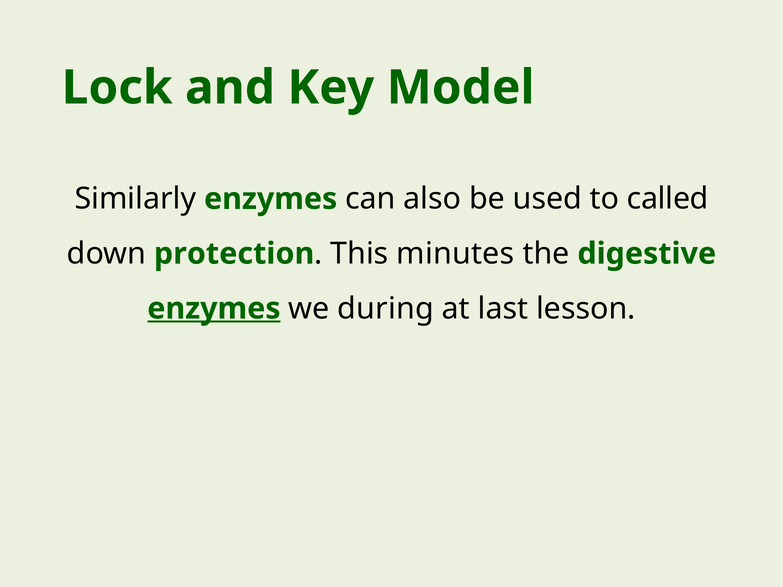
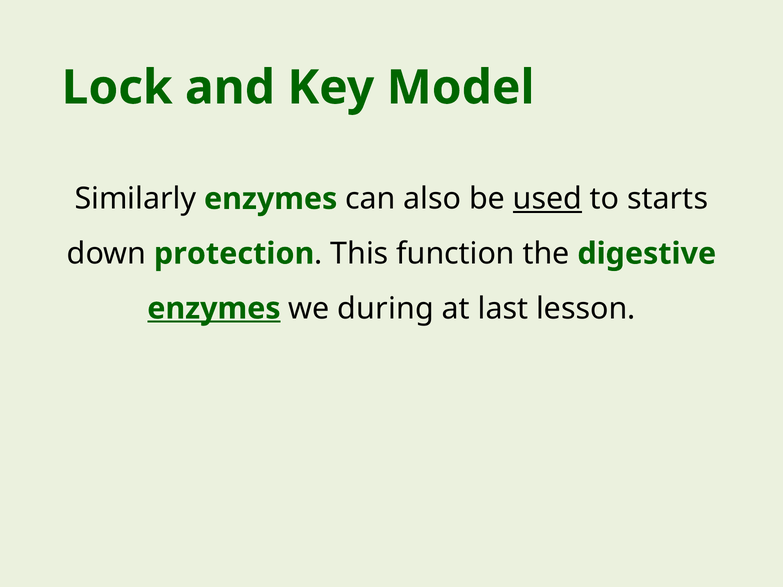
used underline: none -> present (547, 199)
called: called -> starts (668, 199)
minutes: minutes -> function (456, 254)
